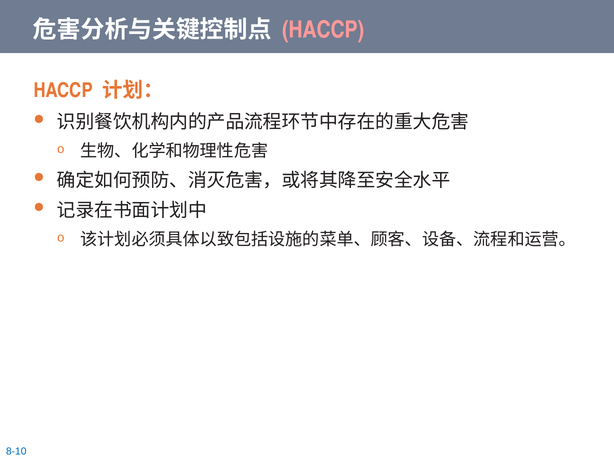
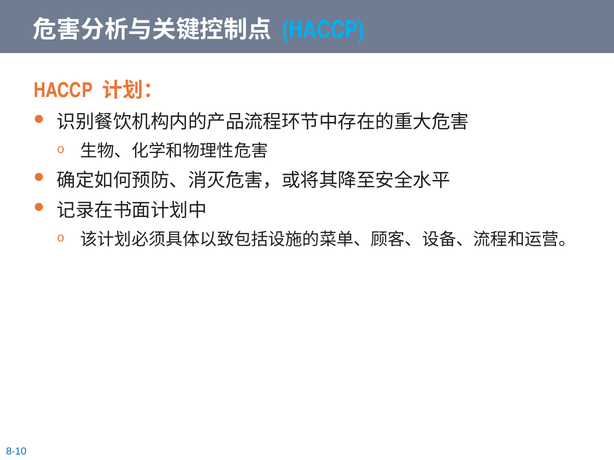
HACCP colour: pink -> light blue (323, 30)
